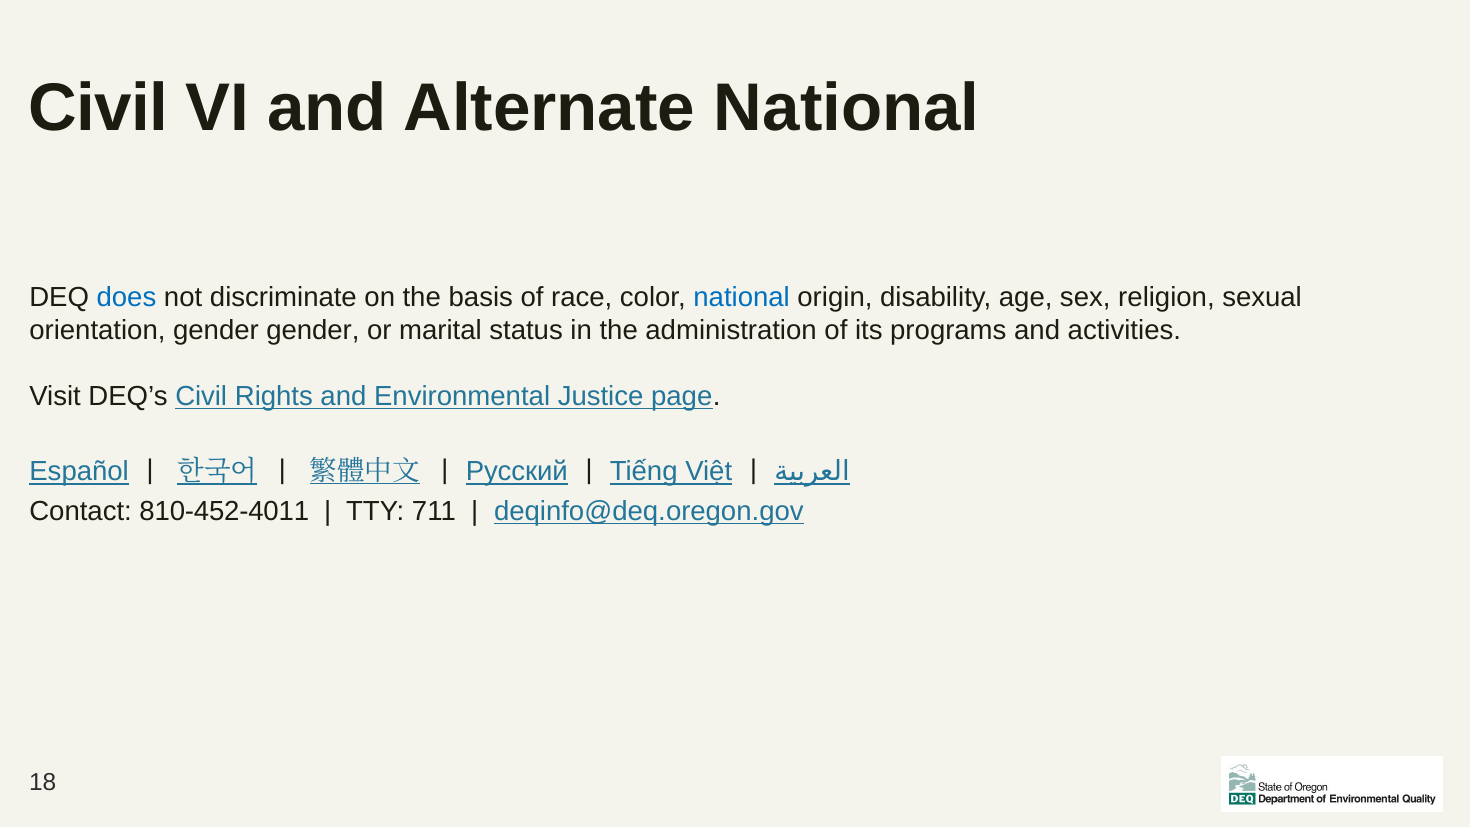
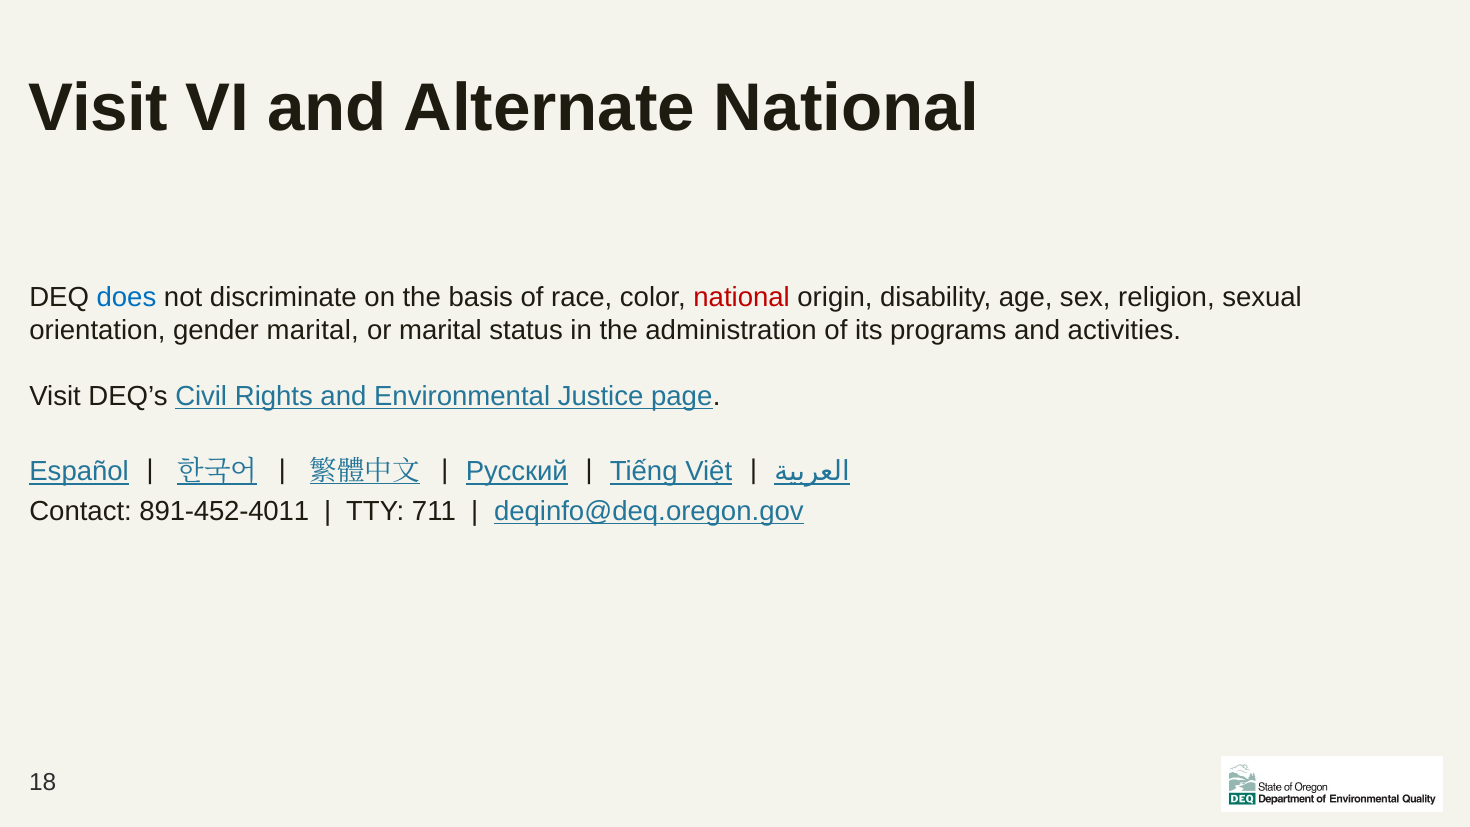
Civil: Civil -> Visit (98, 109)
national colour: blue -> red (742, 297)
gender gender: gender -> marital (313, 330)
810-452-4011: 810-452-4011 -> 891-452-4011 (224, 511)
